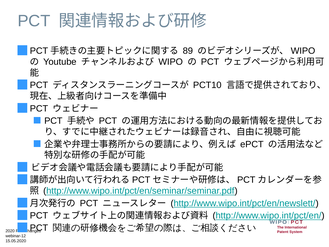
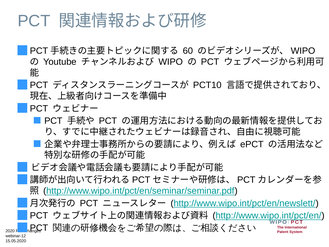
89: 89 -> 60 (188, 51)
